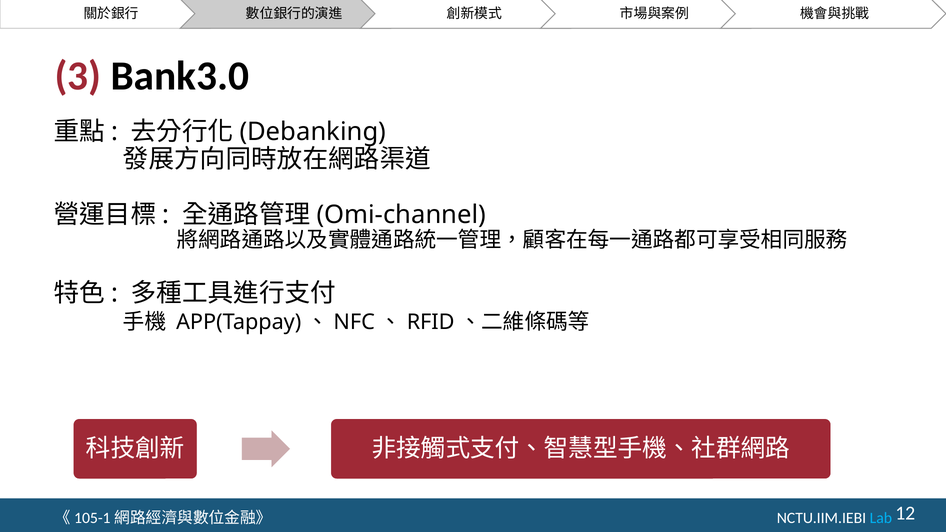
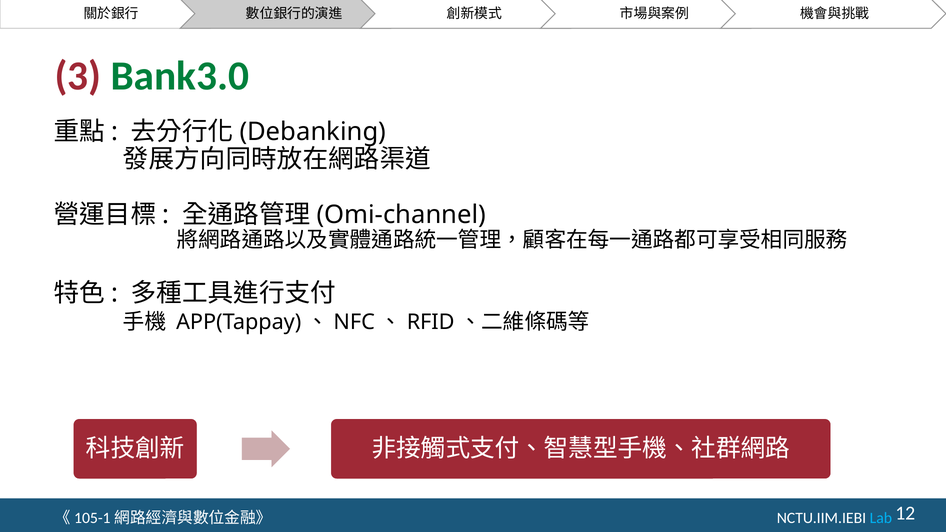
Bank3.0 colour: black -> green (180, 76)
